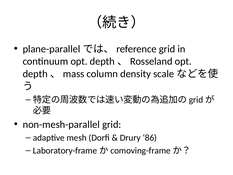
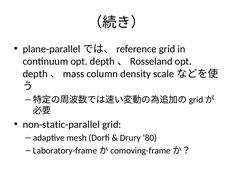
non-mesh-parallel: non-mesh-parallel -> non-static-parallel (61, 124)
86: 86 -> 80 (150, 138)
